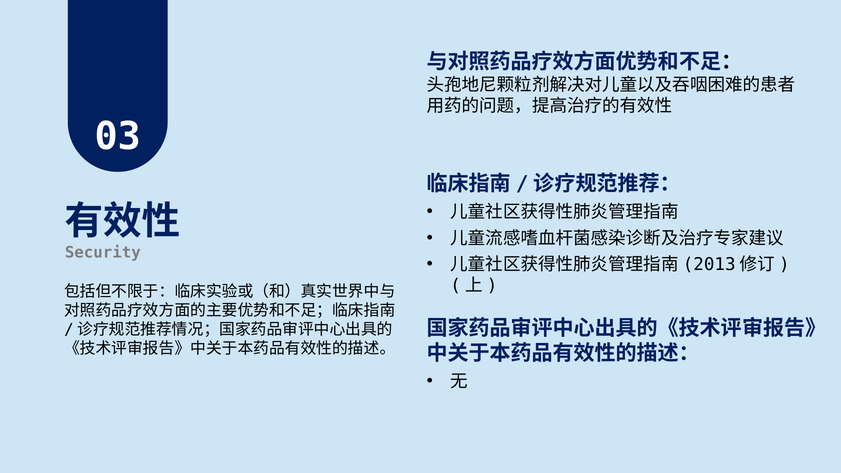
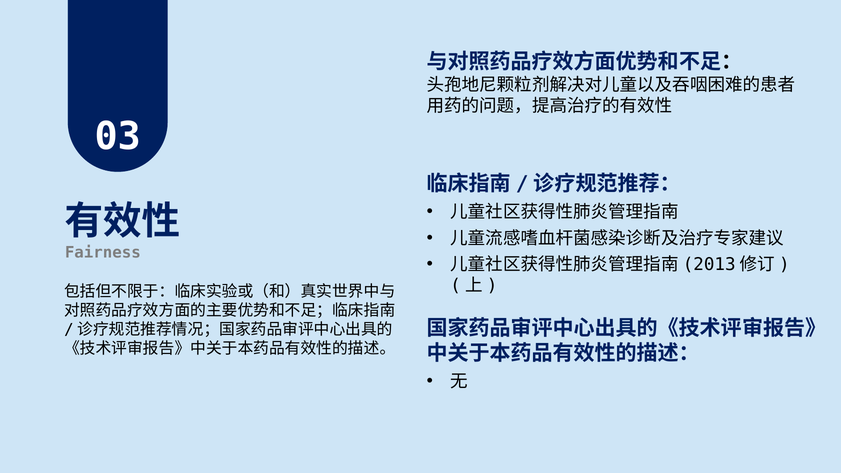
Security: Security -> Fairness (103, 253)
